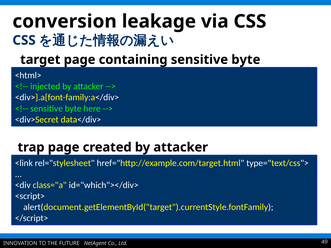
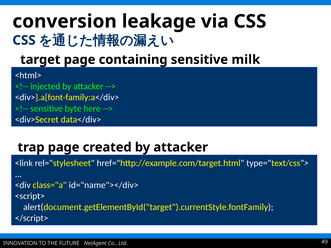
containing sensitive byte: byte -> milk (246, 60)
id="which"></div>: id="which"></div> -> id="name"></div> (104, 185)
